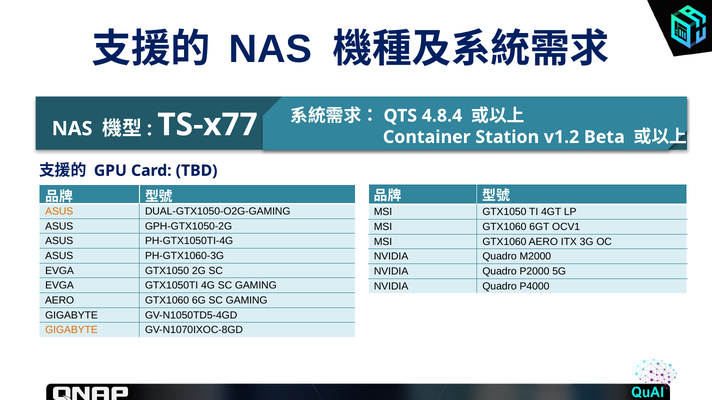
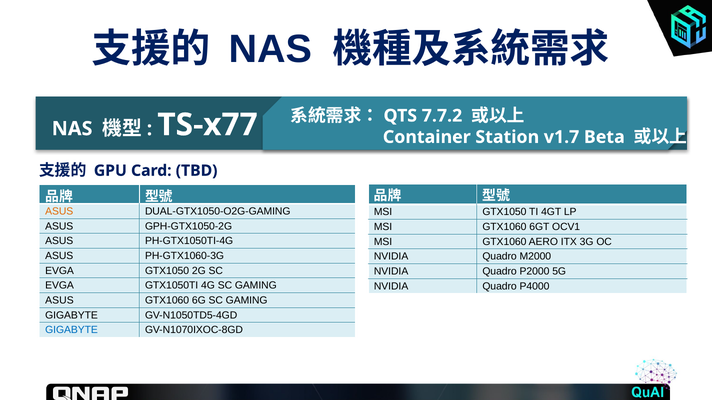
4.8.4: 4.8.4 -> 7.7.2 (442, 116)
v1.2: v1.2 -> v1.7 (562, 137)
AERO: AERO -> ASUS (59, 301)
GIGABYTE colour: orange -> blue (72, 330)
